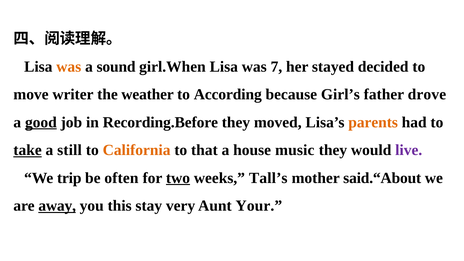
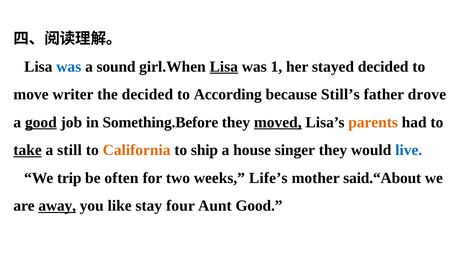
was colour: orange -> blue (69, 67)
Lisa underline: none -> present (224, 67)
7: 7 -> 1 (276, 67)
the weather: weather -> decided (147, 94)
Girl’s: Girl’s -> Still’s (340, 94)
Recording.Before: Recording.Before -> Something.Before (160, 122)
moved underline: none -> present (278, 122)
that: that -> ship (204, 150)
music: music -> singer (295, 150)
live colour: purple -> blue (409, 150)
two underline: present -> none (178, 178)
Tall’s: Tall’s -> Life’s (268, 178)
this: this -> like (120, 206)
very: very -> four (181, 206)
Aunt Your: Your -> Good (259, 206)
